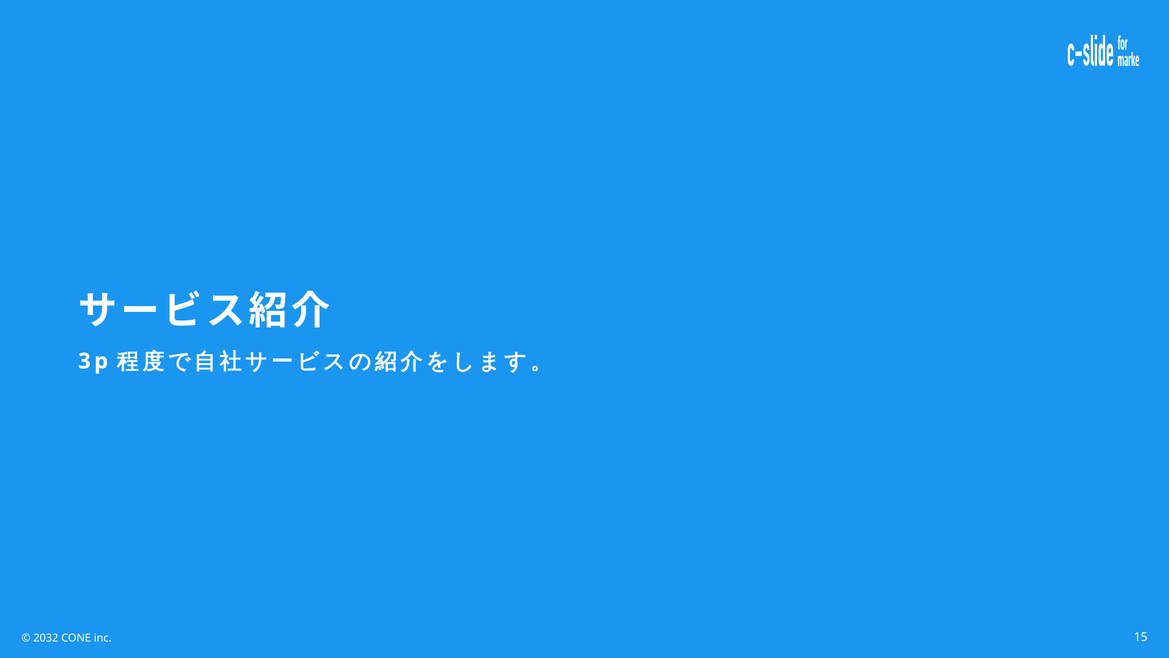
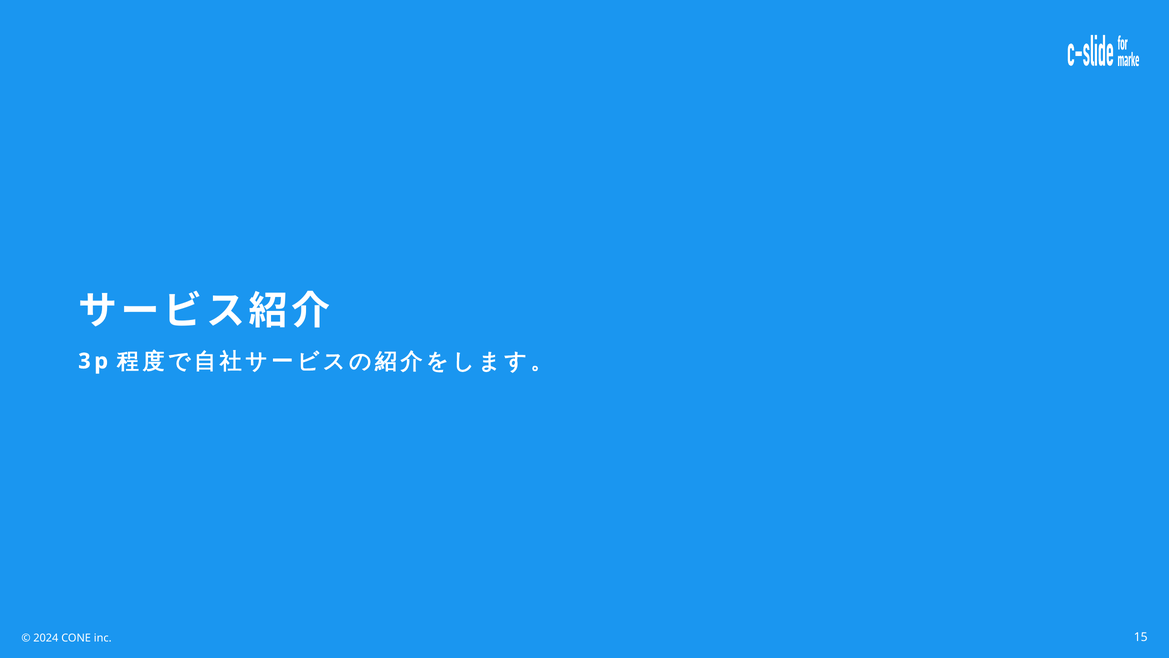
2032: 2032 -> 2024 (46, 638)
